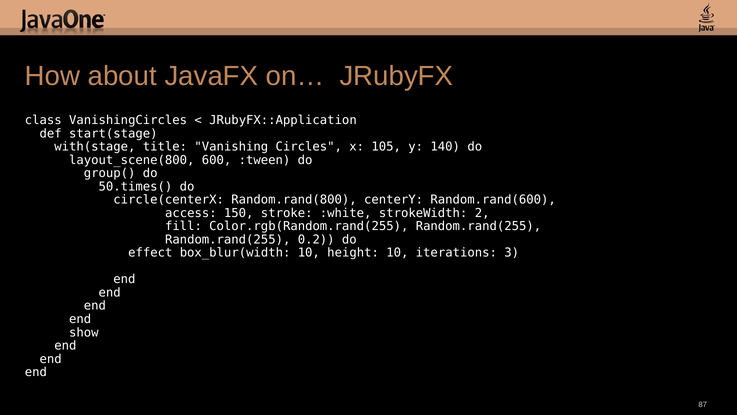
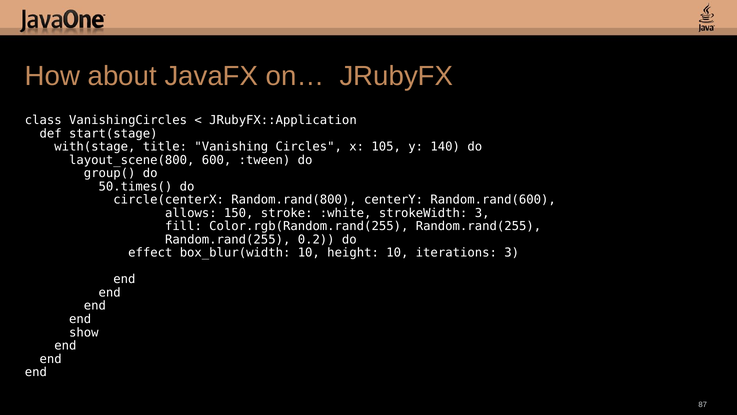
access: access -> allows (191, 213)
strokeWidth 2: 2 -> 3 (482, 213)
